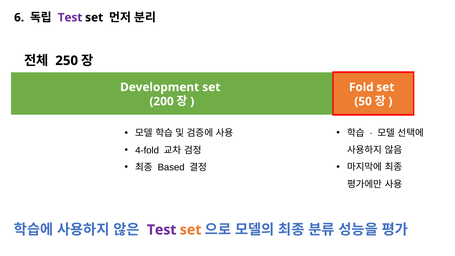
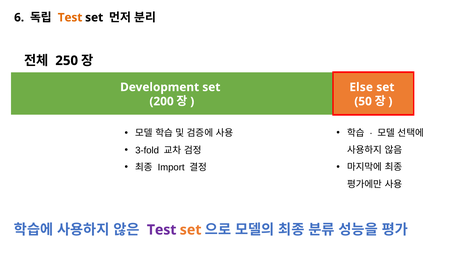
Test colour: purple -> orange (70, 18)
Fold: Fold -> Else (361, 87)
4-fold: 4-fold -> 3-fold (147, 150)
Based: Based -> Import (171, 167)
